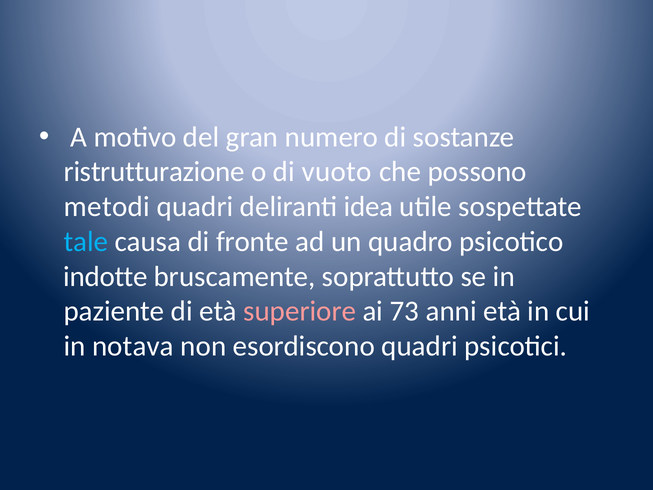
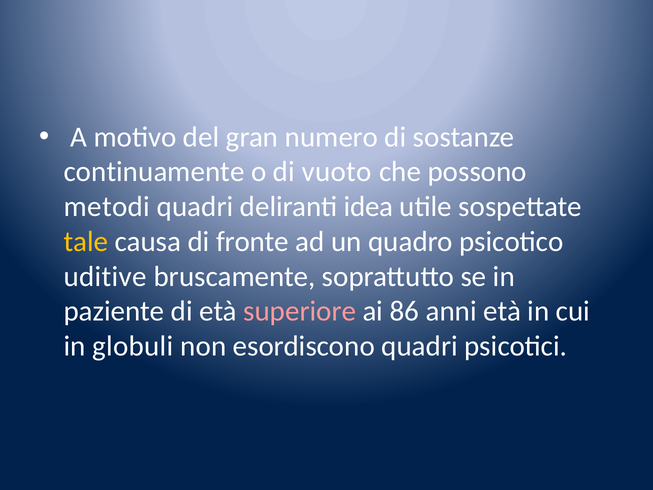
ristrutturazione: ristrutturazione -> continuamente (154, 172)
tale colour: light blue -> yellow (86, 241)
indotte: indotte -> uditive (105, 276)
73: 73 -> 86 (404, 311)
notava: notava -> globuli (133, 346)
